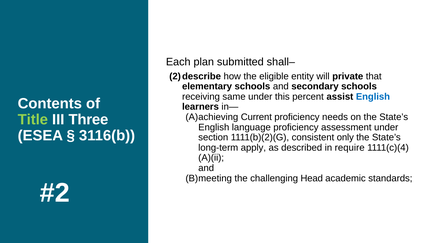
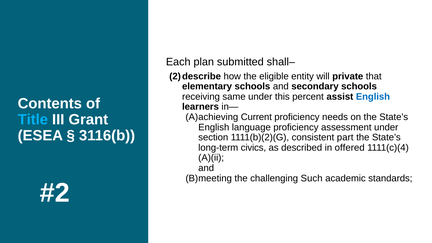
Title colour: light green -> light blue (33, 120)
Three: Three -> Grant (88, 120)
only: only -> part (345, 137)
apply: apply -> civics (253, 148)
require: require -> offered (350, 148)
Head: Head -> Such (312, 178)
